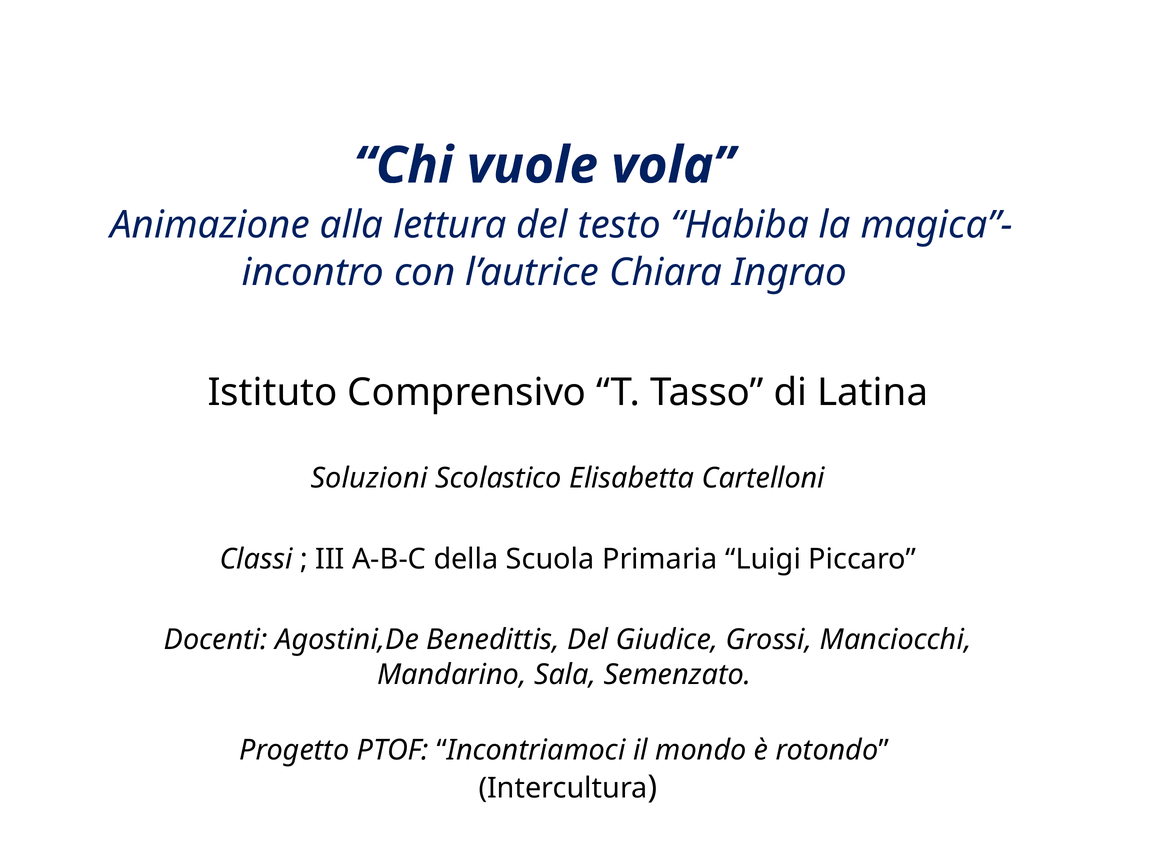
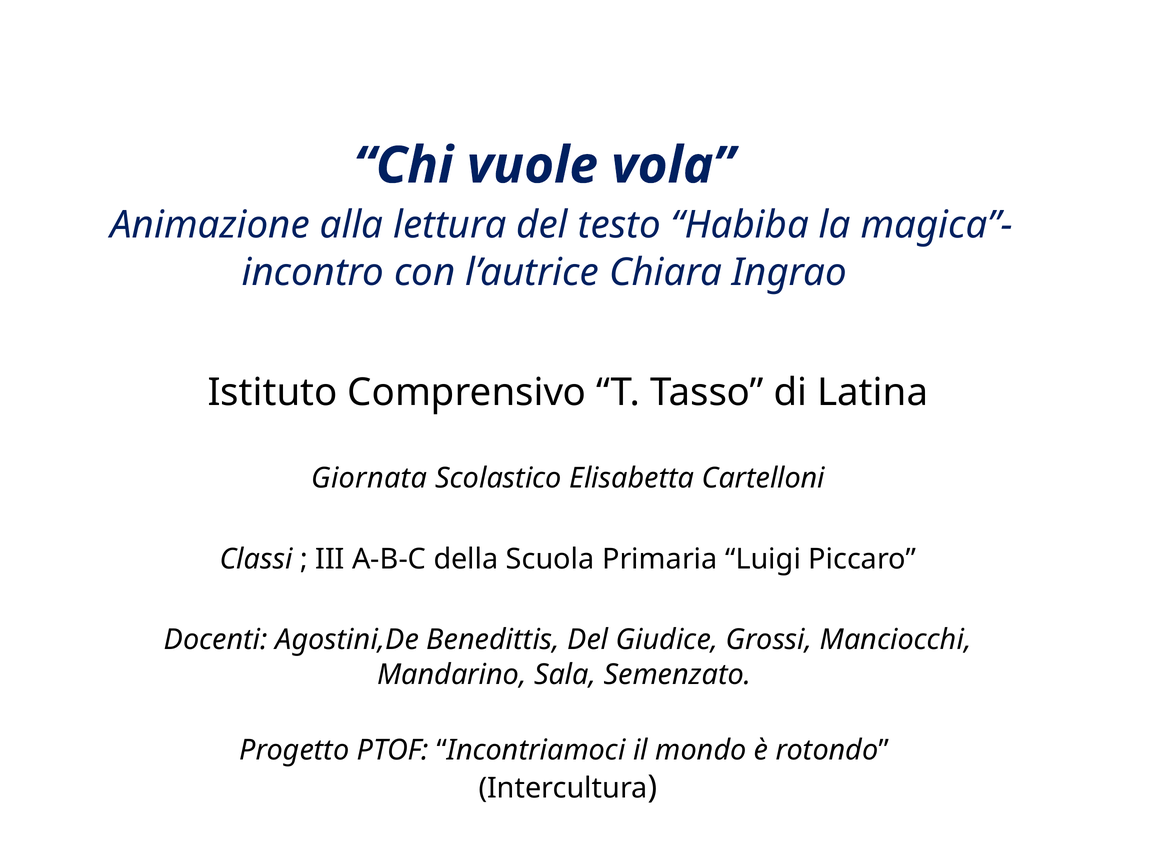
Soluzioni: Soluzioni -> Giornata (369, 478)
